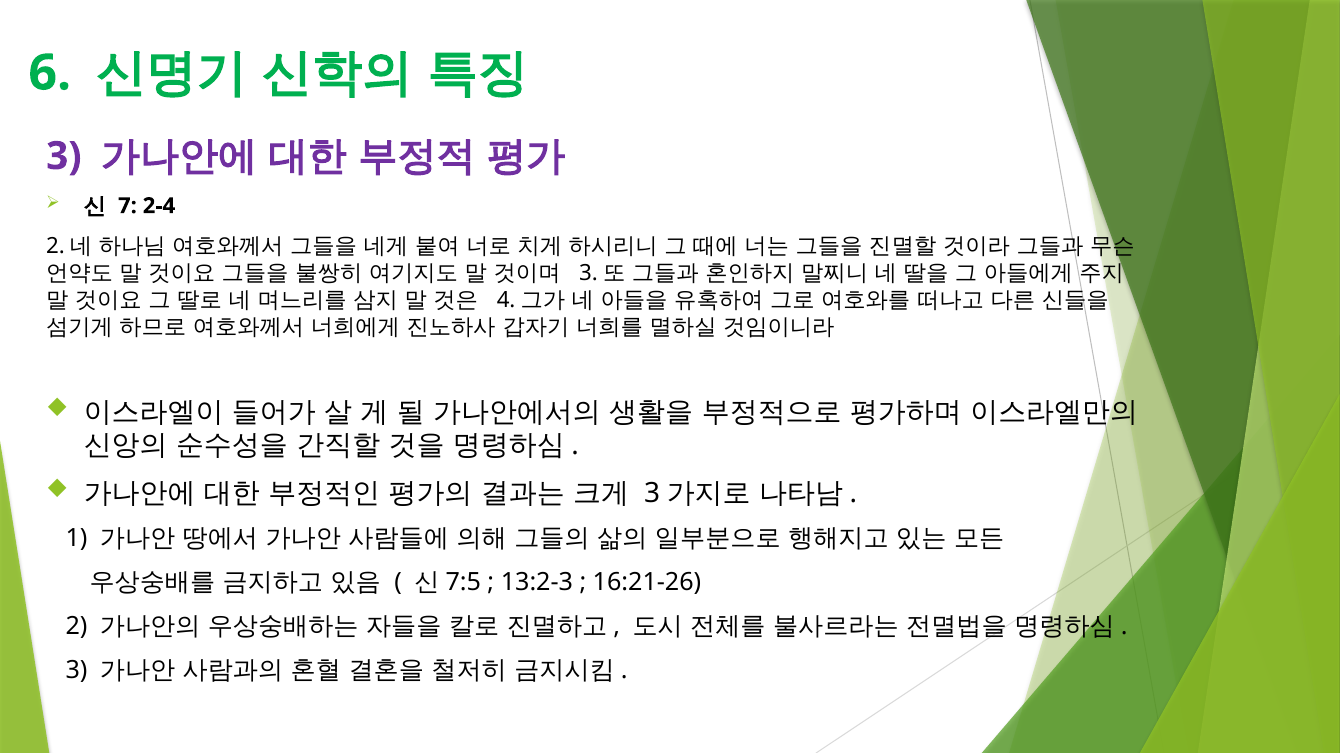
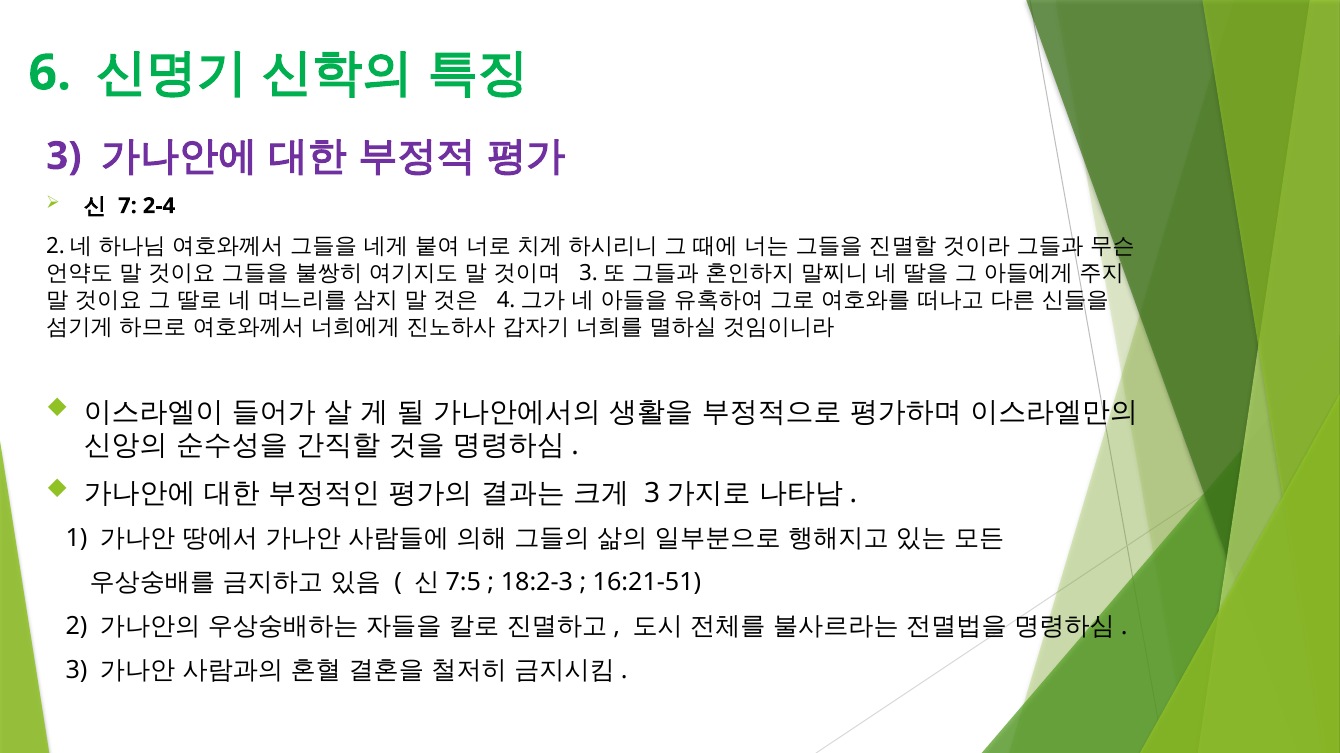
13:2-3: 13:2-3 -> 18:2-3 (537, 583)
16:21-26: 16:21-26 -> 16:21-51 (647, 583)
